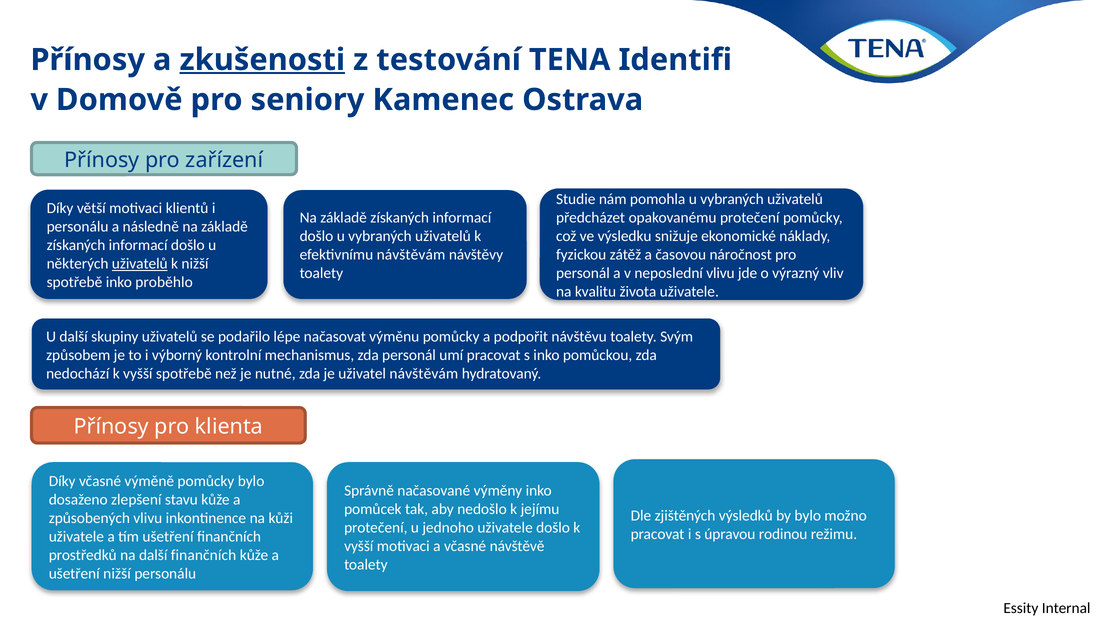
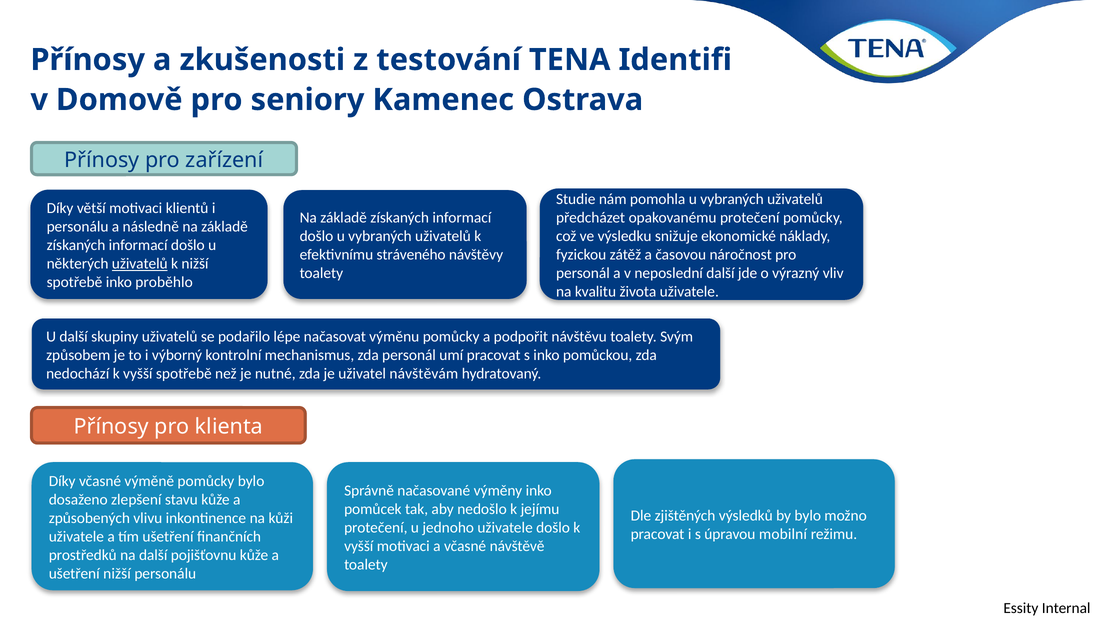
zkušenosti underline: present -> none (262, 60)
efektivnímu návštěvám: návštěvám -> stráveného (411, 255)
neposlední vlivu: vlivu -> další (720, 273)
rodinou: rodinou -> mobilní (783, 534)
další finančních: finančních -> pojišťovnu (204, 555)
